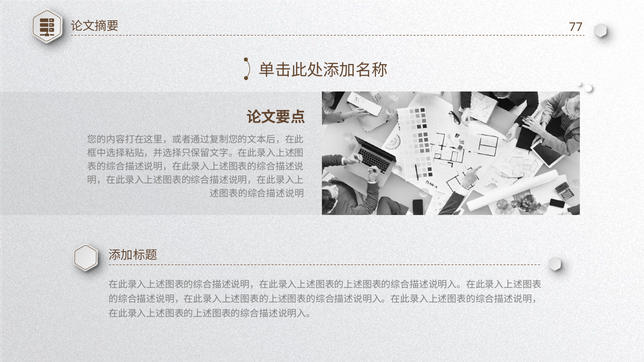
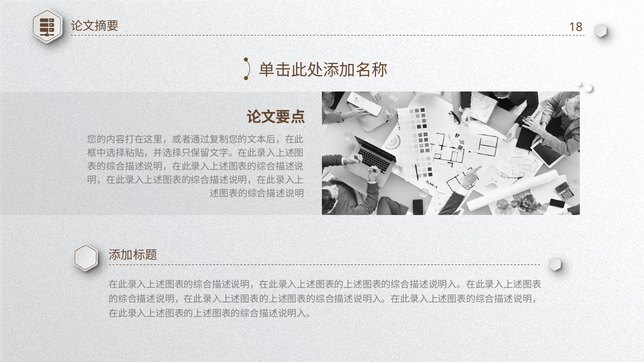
77: 77 -> 18 (576, 27)
